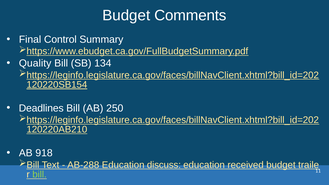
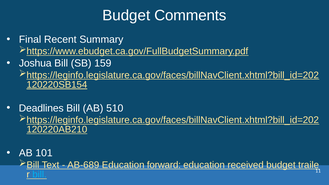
Control: Control -> Recent (60, 39)
Quality: Quality -> Joshua (35, 63)
134: 134 -> 159 (103, 63)
250: 250 -> 510 (115, 108)
918: 918 -> 101 (44, 153)
AB-288: AB-288 -> AB-689 (83, 165)
discuss: discuss -> forward (164, 165)
bill colour: light green -> light blue (40, 175)
